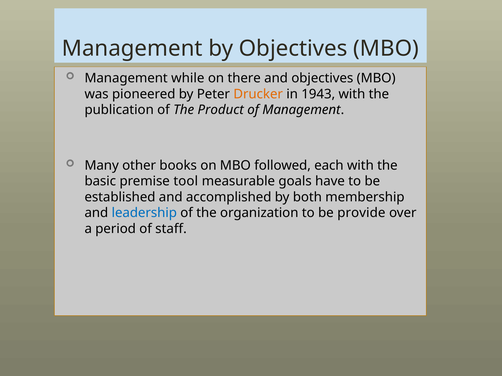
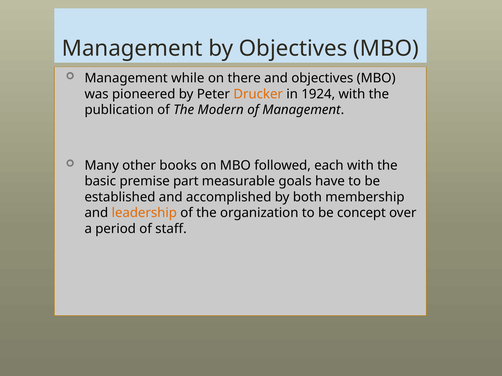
1943: 1943 -> 1924 (318, 94)
Product: Product -> Modern (221, 110)
tool: tool -> part (186, 181)
leadership colour: blue -> orange (144, 213)
provide: provide -> concept (361, 213)
